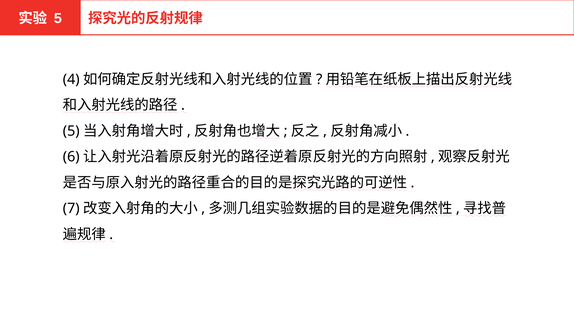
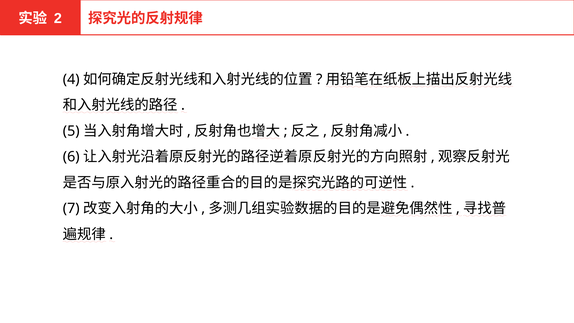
5: 5 -> 2 (58, 18)
